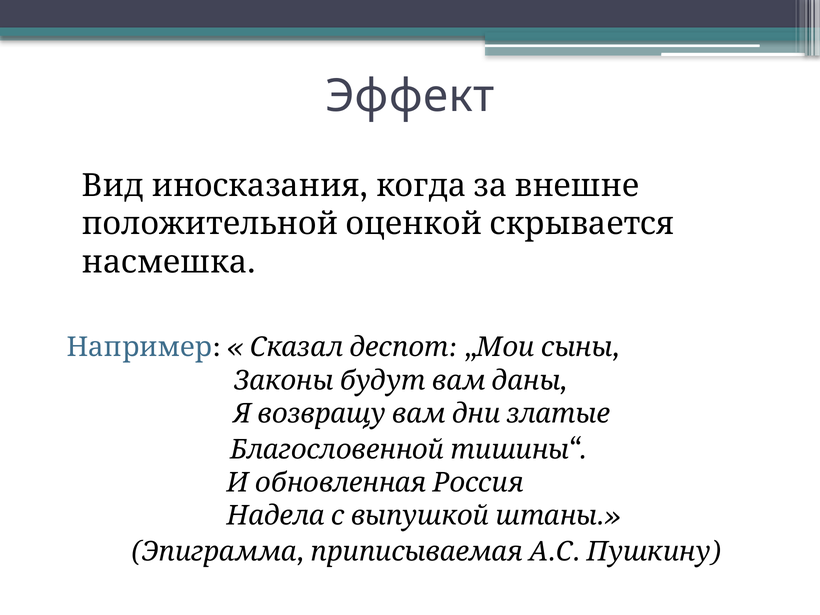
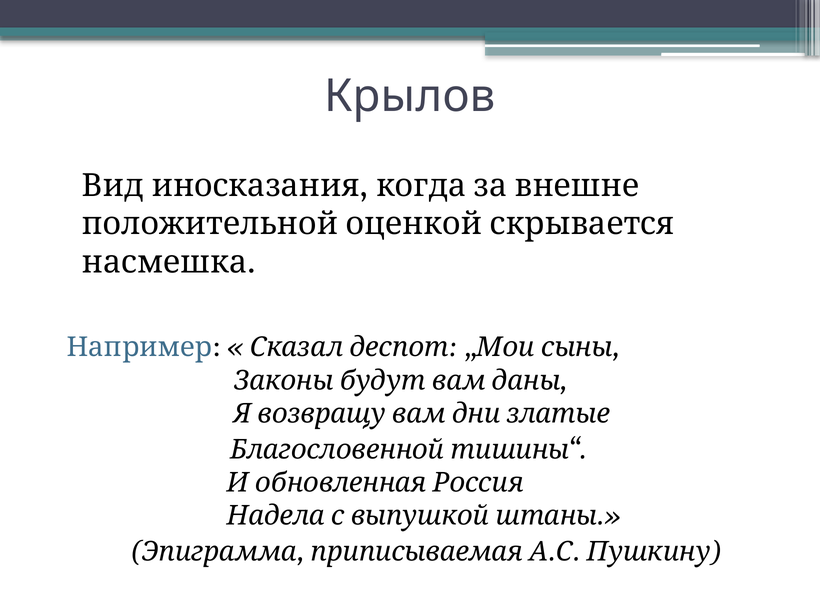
Эффект: Эффект -> Крылов (410, 96)
